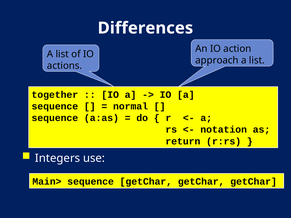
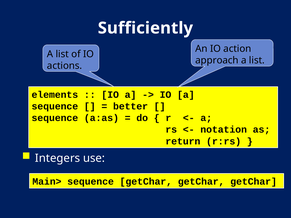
Differences: Differences -> Sufficiently (145, 28)
together: together -> elements (55, 95)
normal: normal -> better (131, 106)
